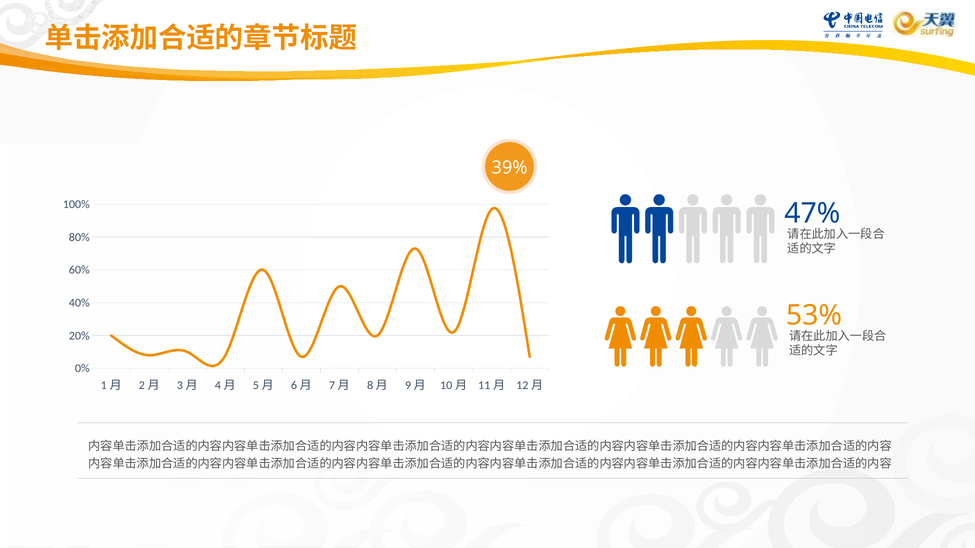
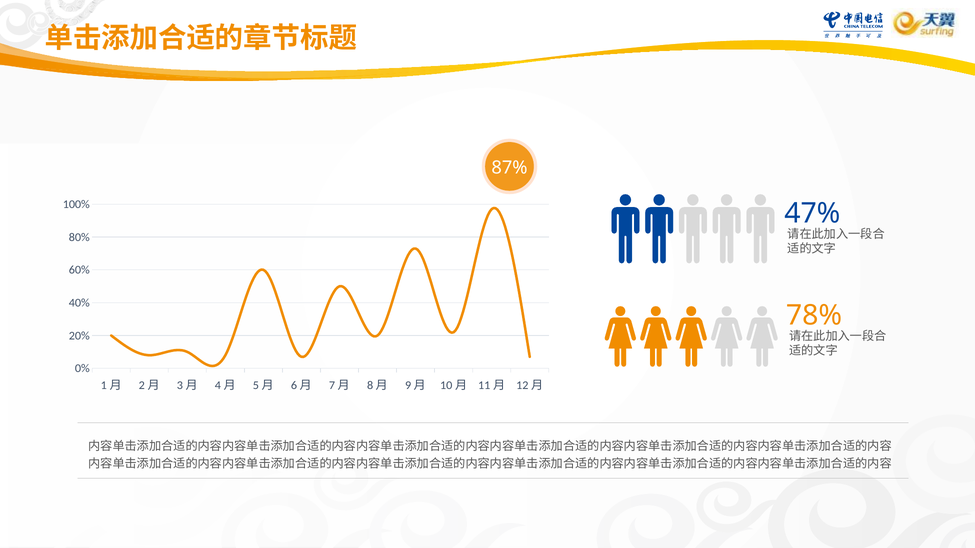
39%: 39% -> 87% (510, 168)
53%: 53% -> 78% (814, 316)
